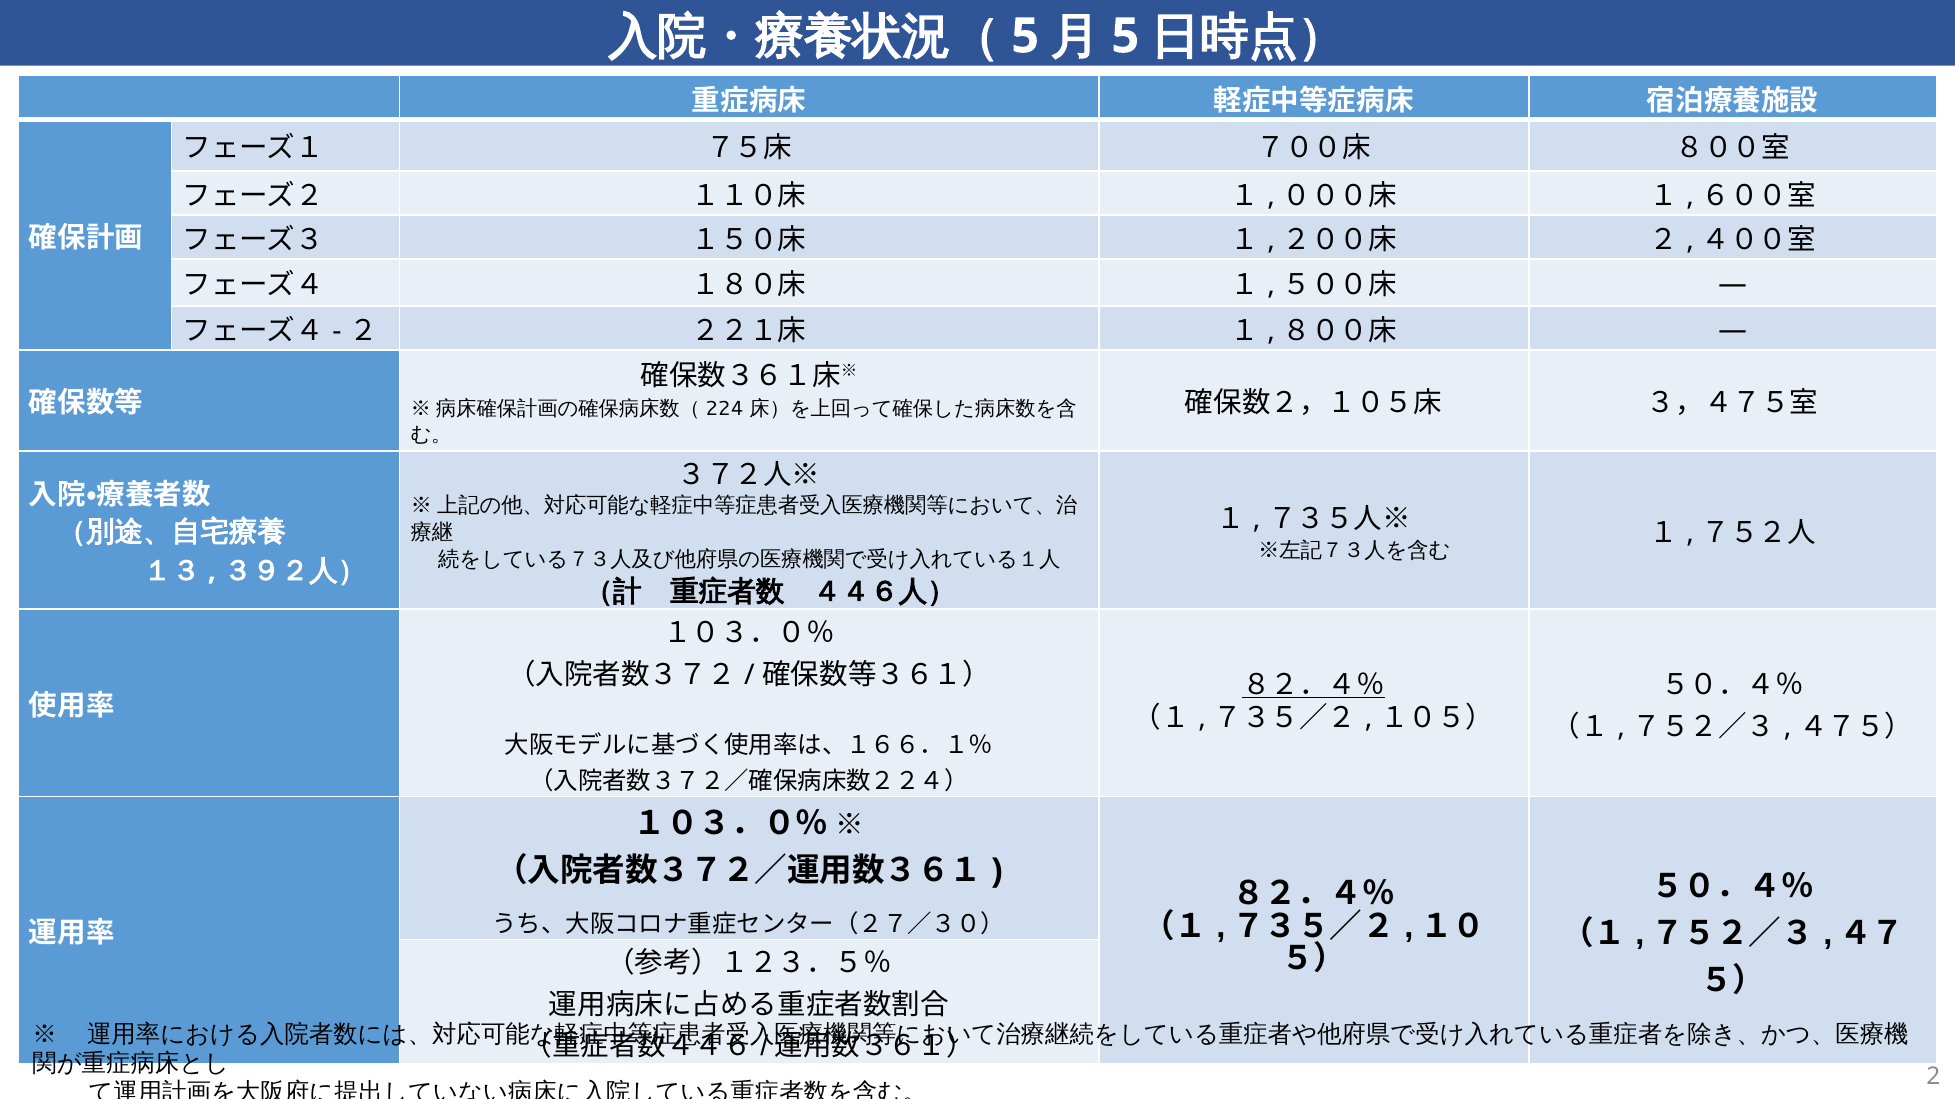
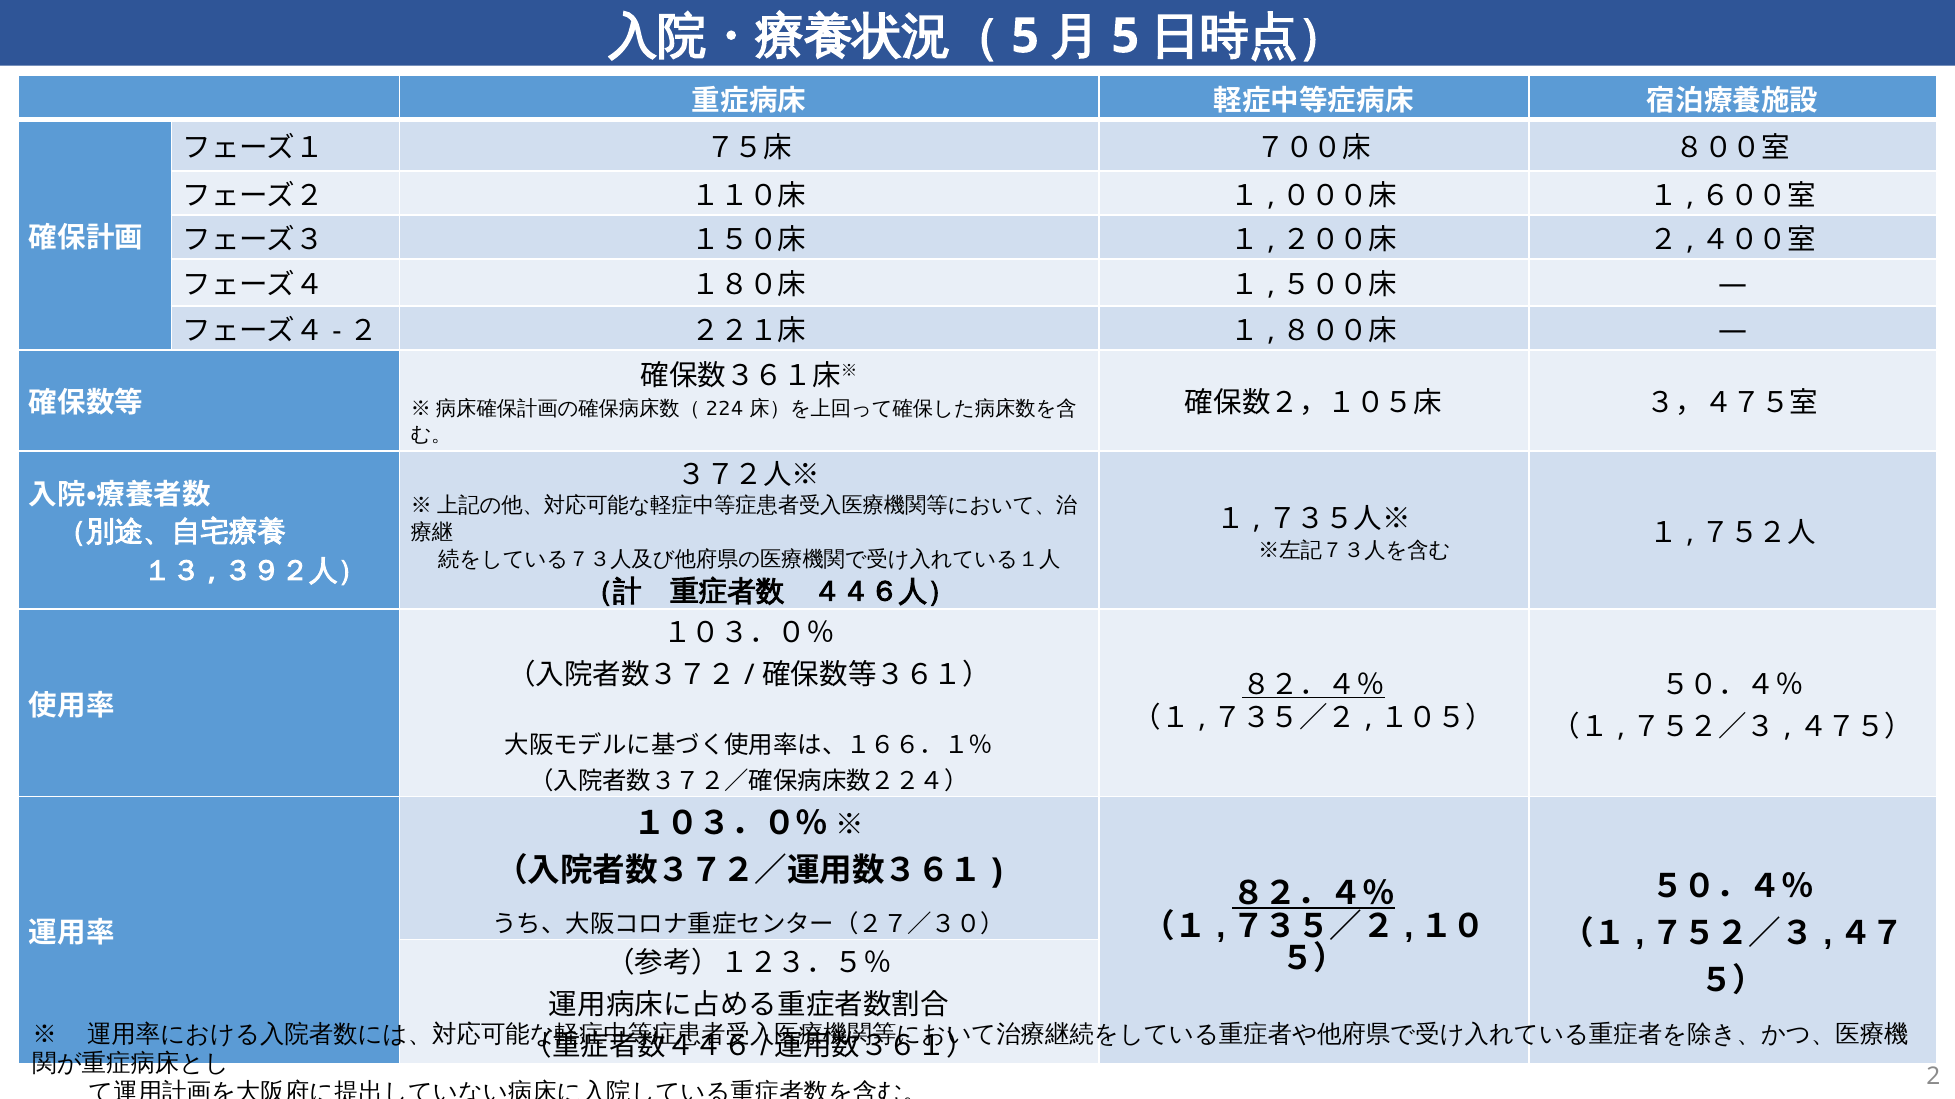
８２．４％ underline: none -> present (1314, 895)
